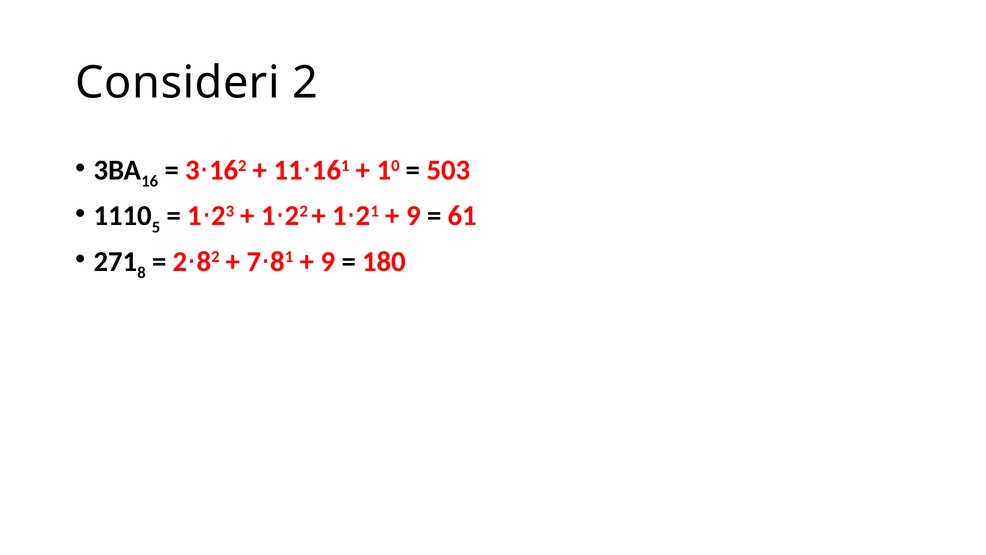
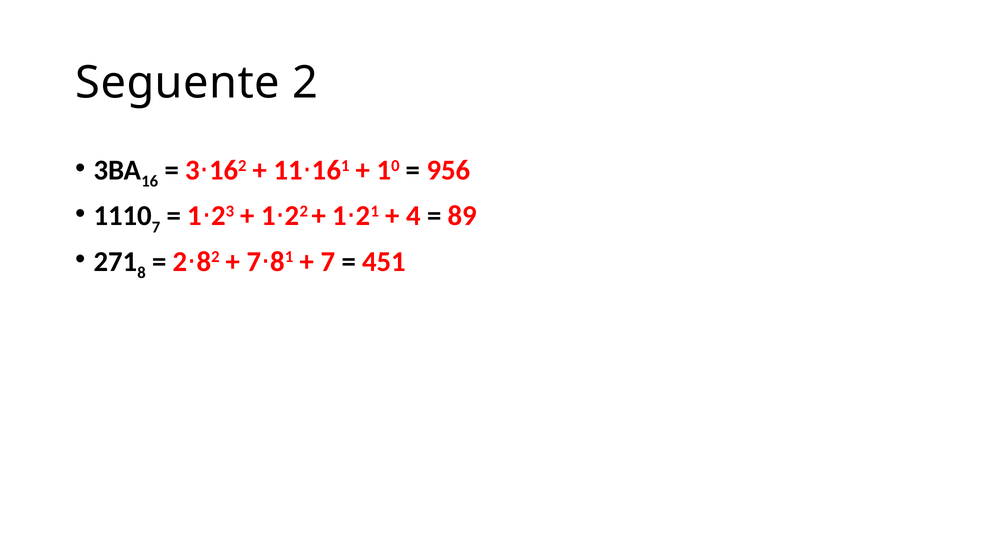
Consideri: Consideri -> Seguente (178, 83)
503: 503 -> 956 (449, 170)
5: 5 -> 7 (156, 227)
9: 9 -> 4 (413, 216)
61: 61 -> 89 (462, 216)
9: 9 -> 7 (328, 261)
180: 180 -> 451 (384, 261)
